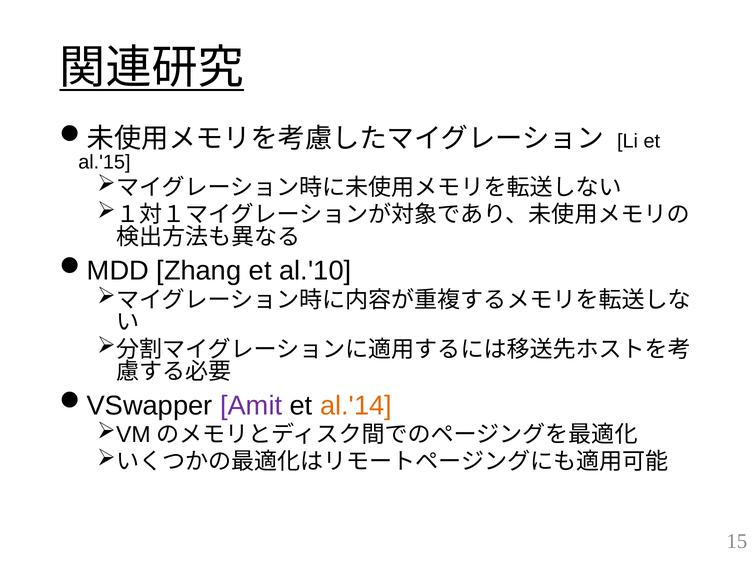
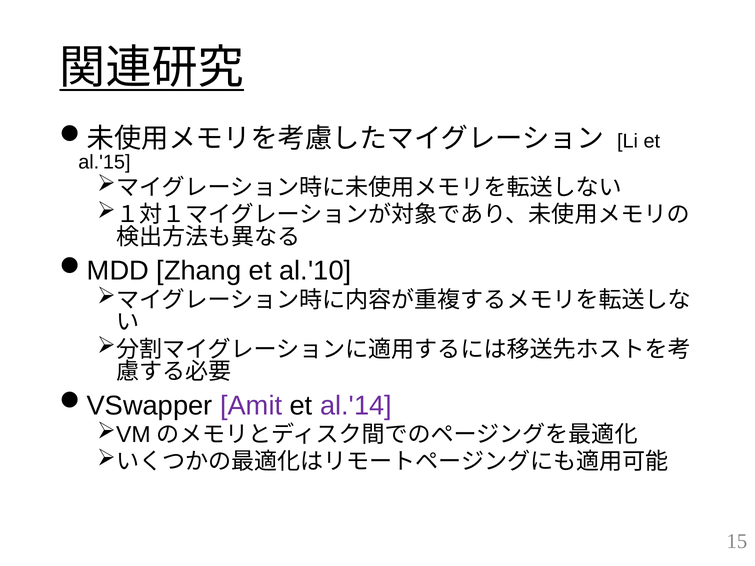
al.'14 colour: orange -> purple (356, 406)
